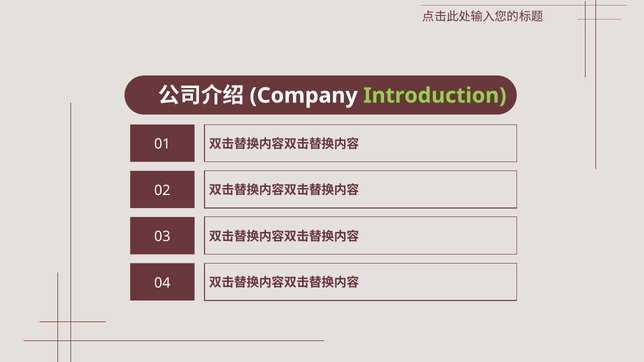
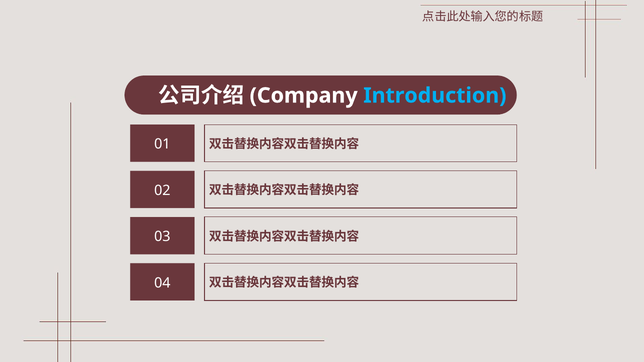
Introduction colour: light green -> light blue (435, 96)
